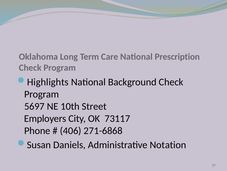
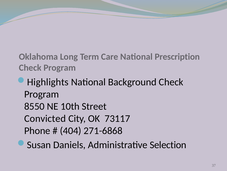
5697: 5697 -> 8550 (34, 106)
Employers: Employers -> Convicted (45, 118)
406: 406 -> 404 (71, 130)
Notation: Notation -> Selection (168, 144)
